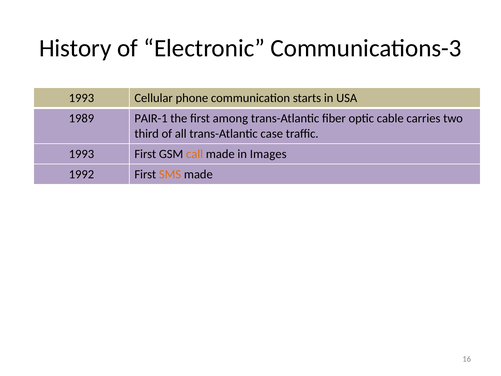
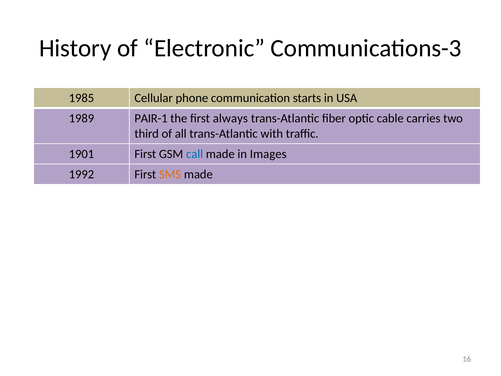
1993: 1993 -> 1985 (81, 98)
among: among -> always (230, 118)
case: case -> with (272, 134)
1993: 1993 -> 1901 (81, 154)
call colour: orange -> blue (195, 154)
